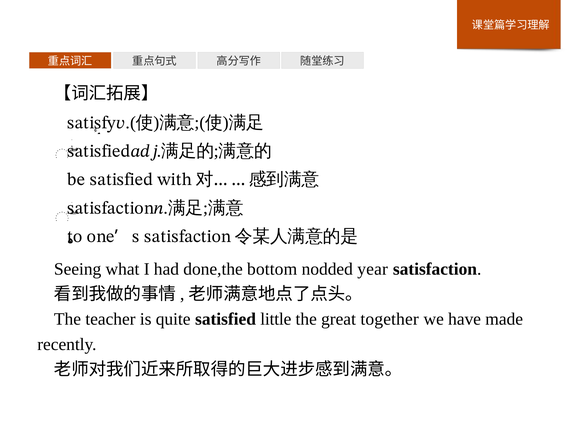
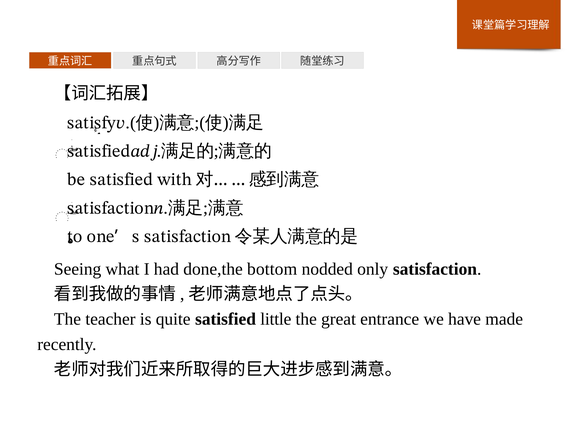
year: year -> only (373, 269)
together: together -> entrance (390, 319)
